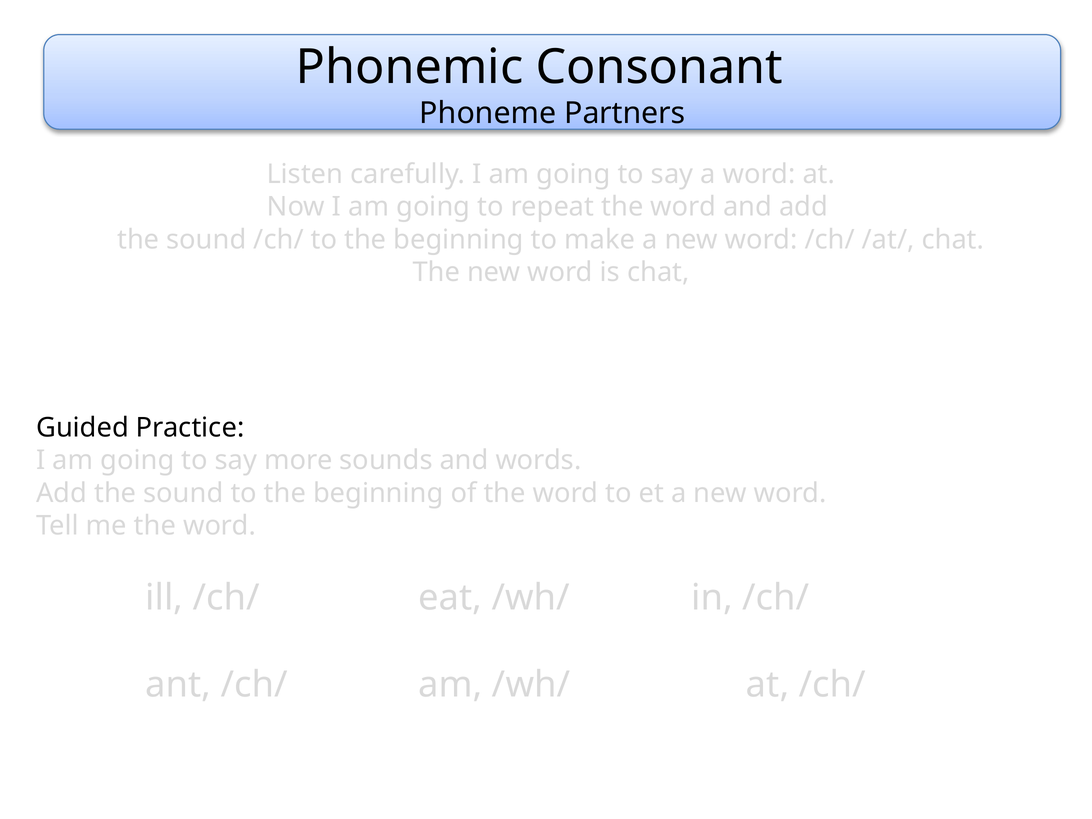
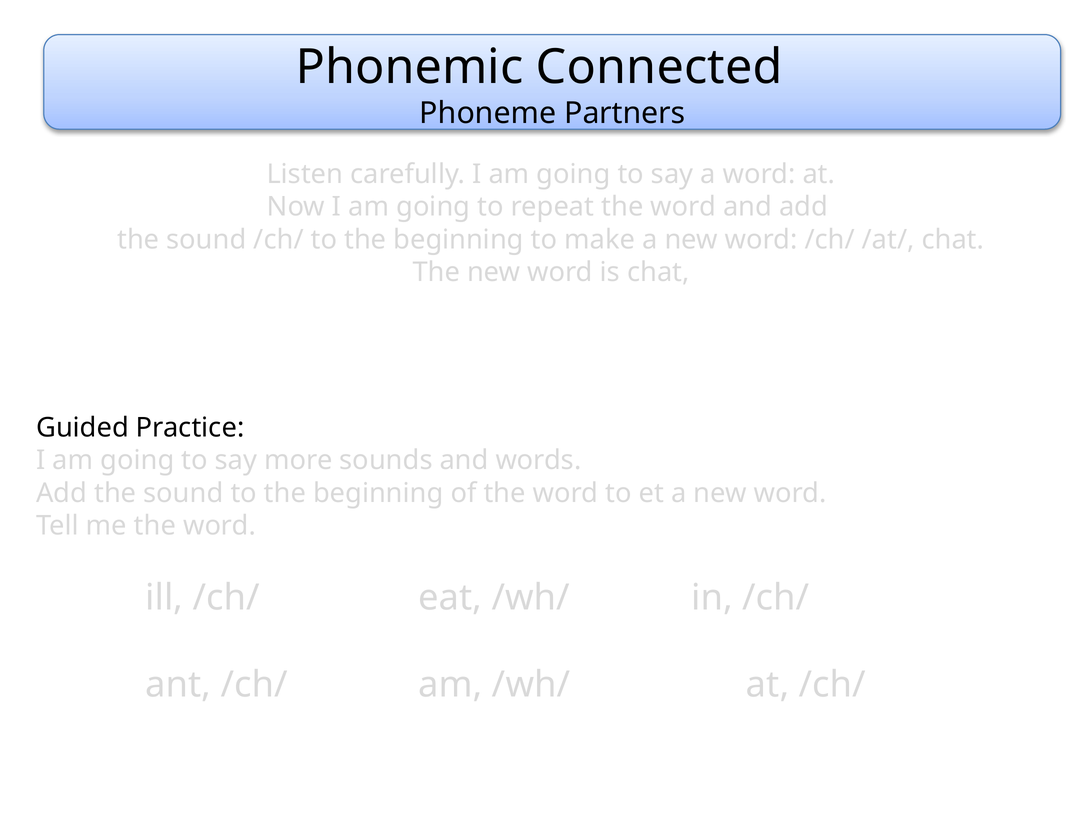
Consonant: Consonant -> Connected (659, 67)
